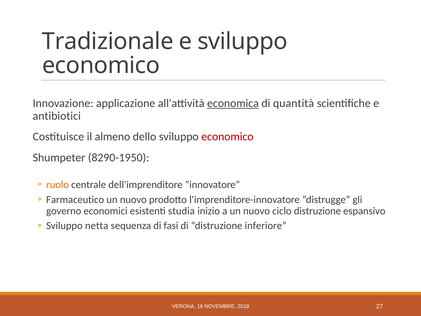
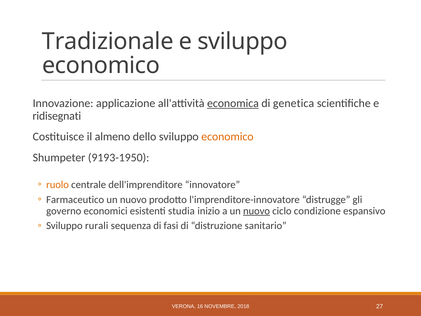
quantità: quantità -> genetica (294, 103)
antibiotici: antibiotici -> ridisegnati (57, 116)
economico colour: red -> orange (227, 137)
8290-1950: 8290-1950 -> 9193-1950 (119, 158)
nuovo underline: none -> present (257, 211)
ciclo distruzione: distruzione -> condizione (317, 211)
netta: netta -> rurali (97, 226)
inferiore: inferiore -> sanitario (266, 226)
